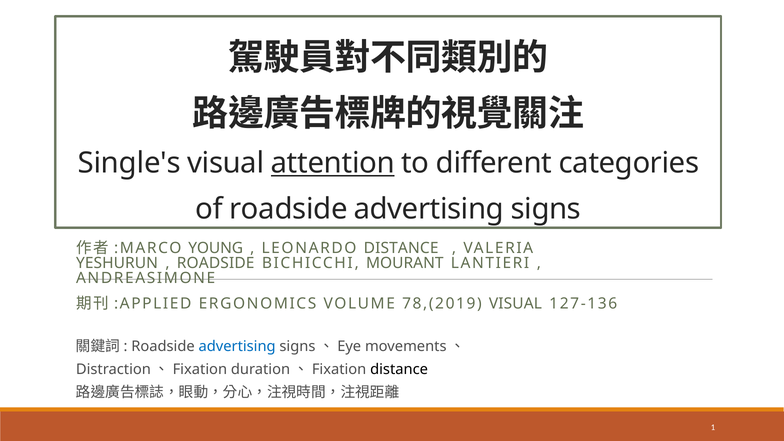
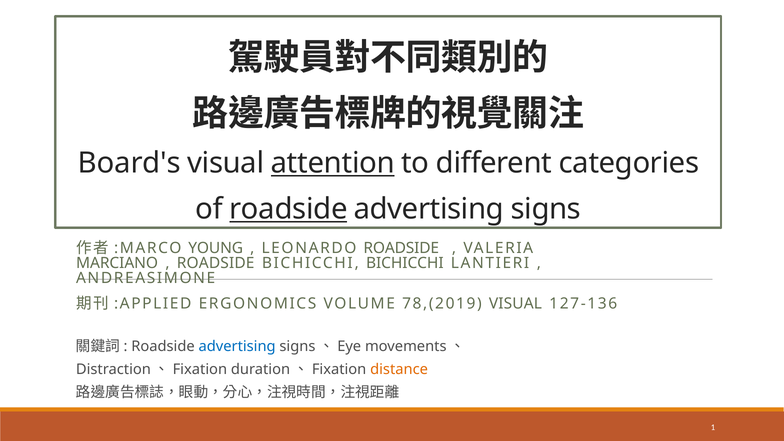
Single's: Single's -> Board's (129, 163)
roadside underline: none -> present (288, 209)
LEONARDO DISTANCE: DISTANCE -> ROADSIDE (401, 248)
YESHURUN: YESHURUN -> MARCIANO (117, 263)
BICHICCHI MOURANT: MOURANT -> BICHICCHI (405, 263)
distance colour: black -> orange (399, 369)
